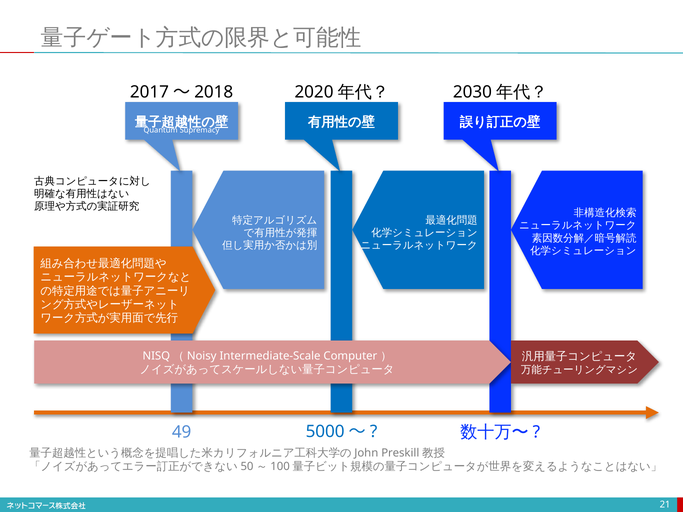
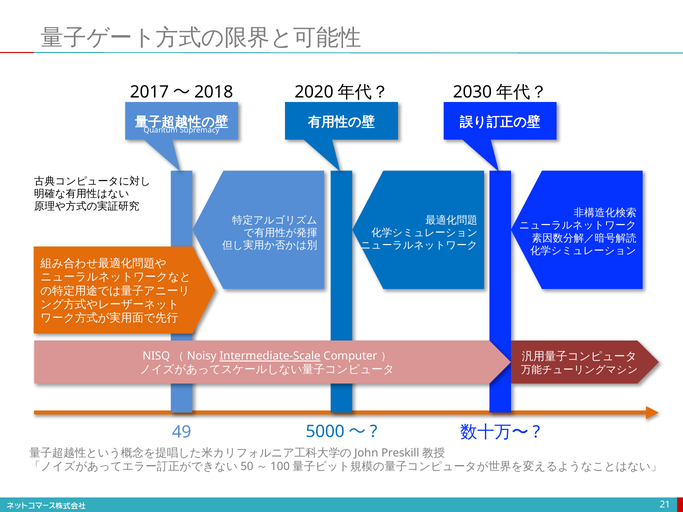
Intermediate-Scale underline: none -> present (270, 356)
